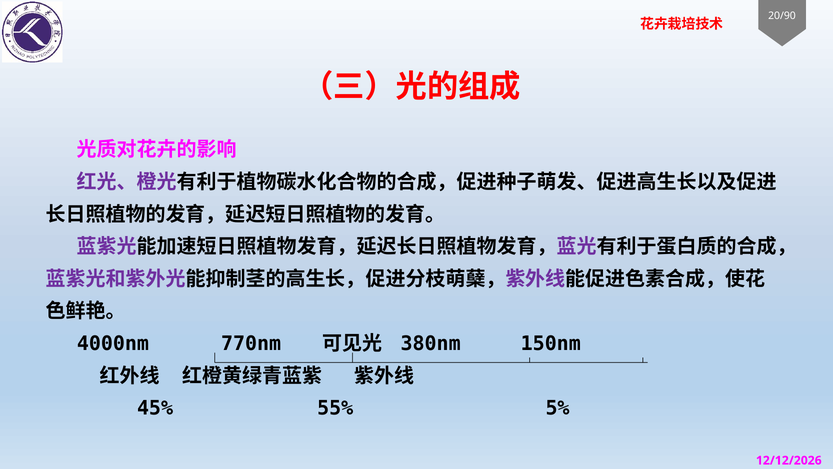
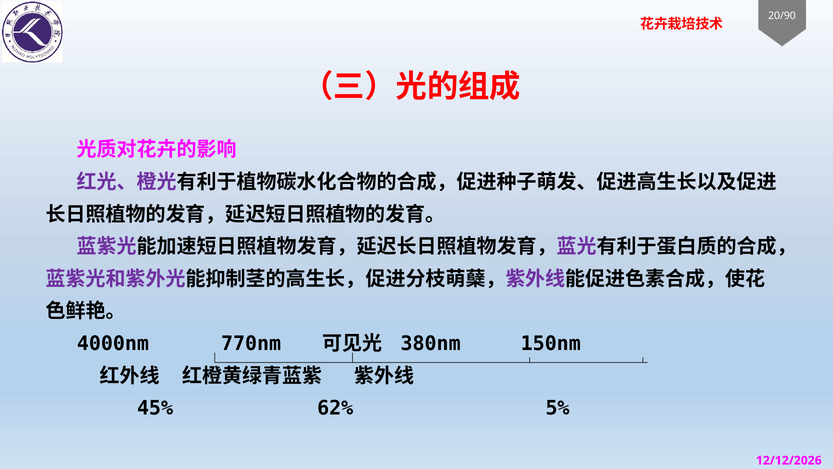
55%: 55% -> 62% (335, 408)
